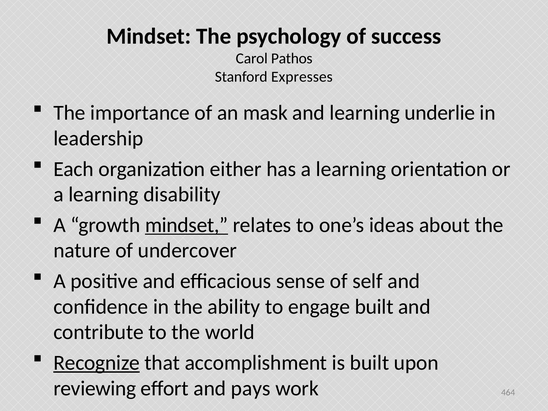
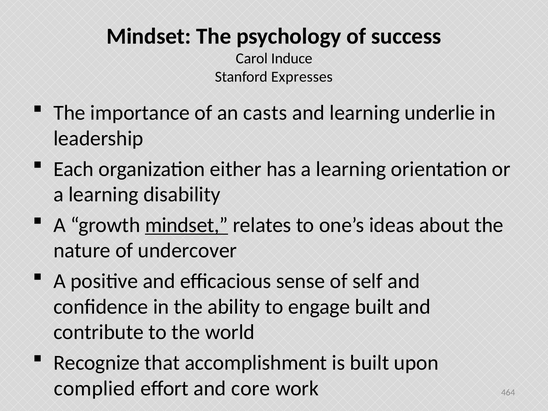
Pathos: Pathos -> Induce (292, 59)
mask: mask -> casts (265, 113)
Recognize underline: present -> none (97, 363)
reviewing: reviewing -> complied (95, 388)
pays: pays -> core (251, 388)
